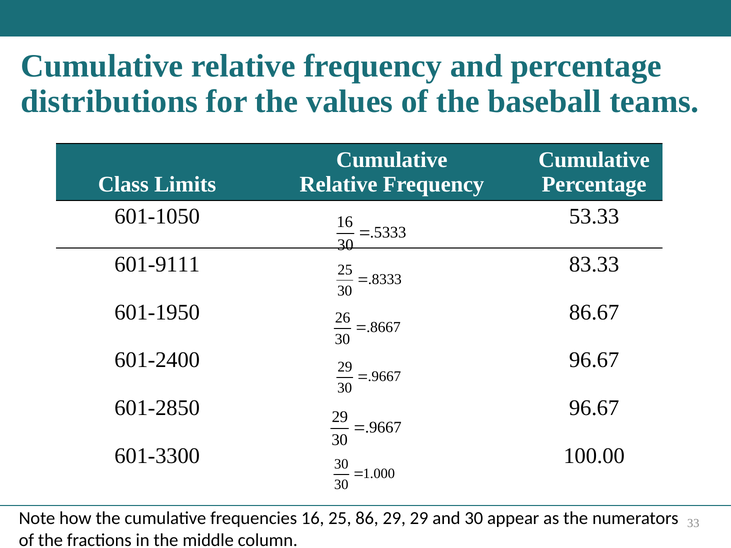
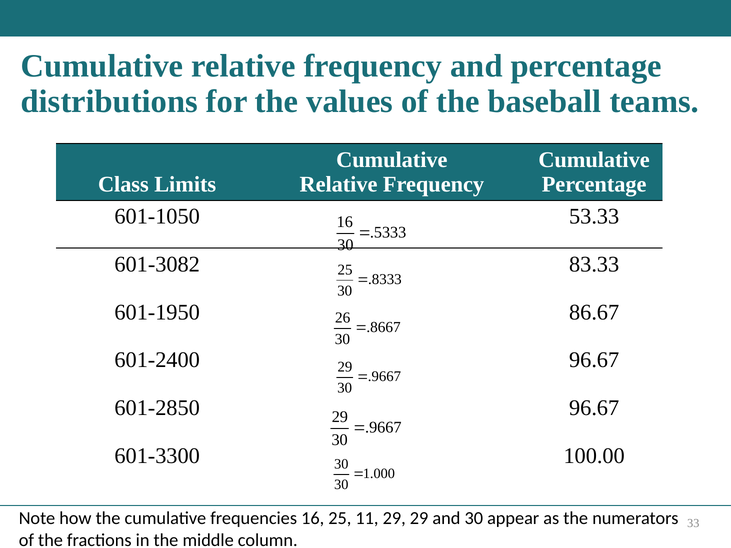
601-9111: 601-9111 -> 601-3082 (157, 264)
86: 86 -> 11 (367, 519)
